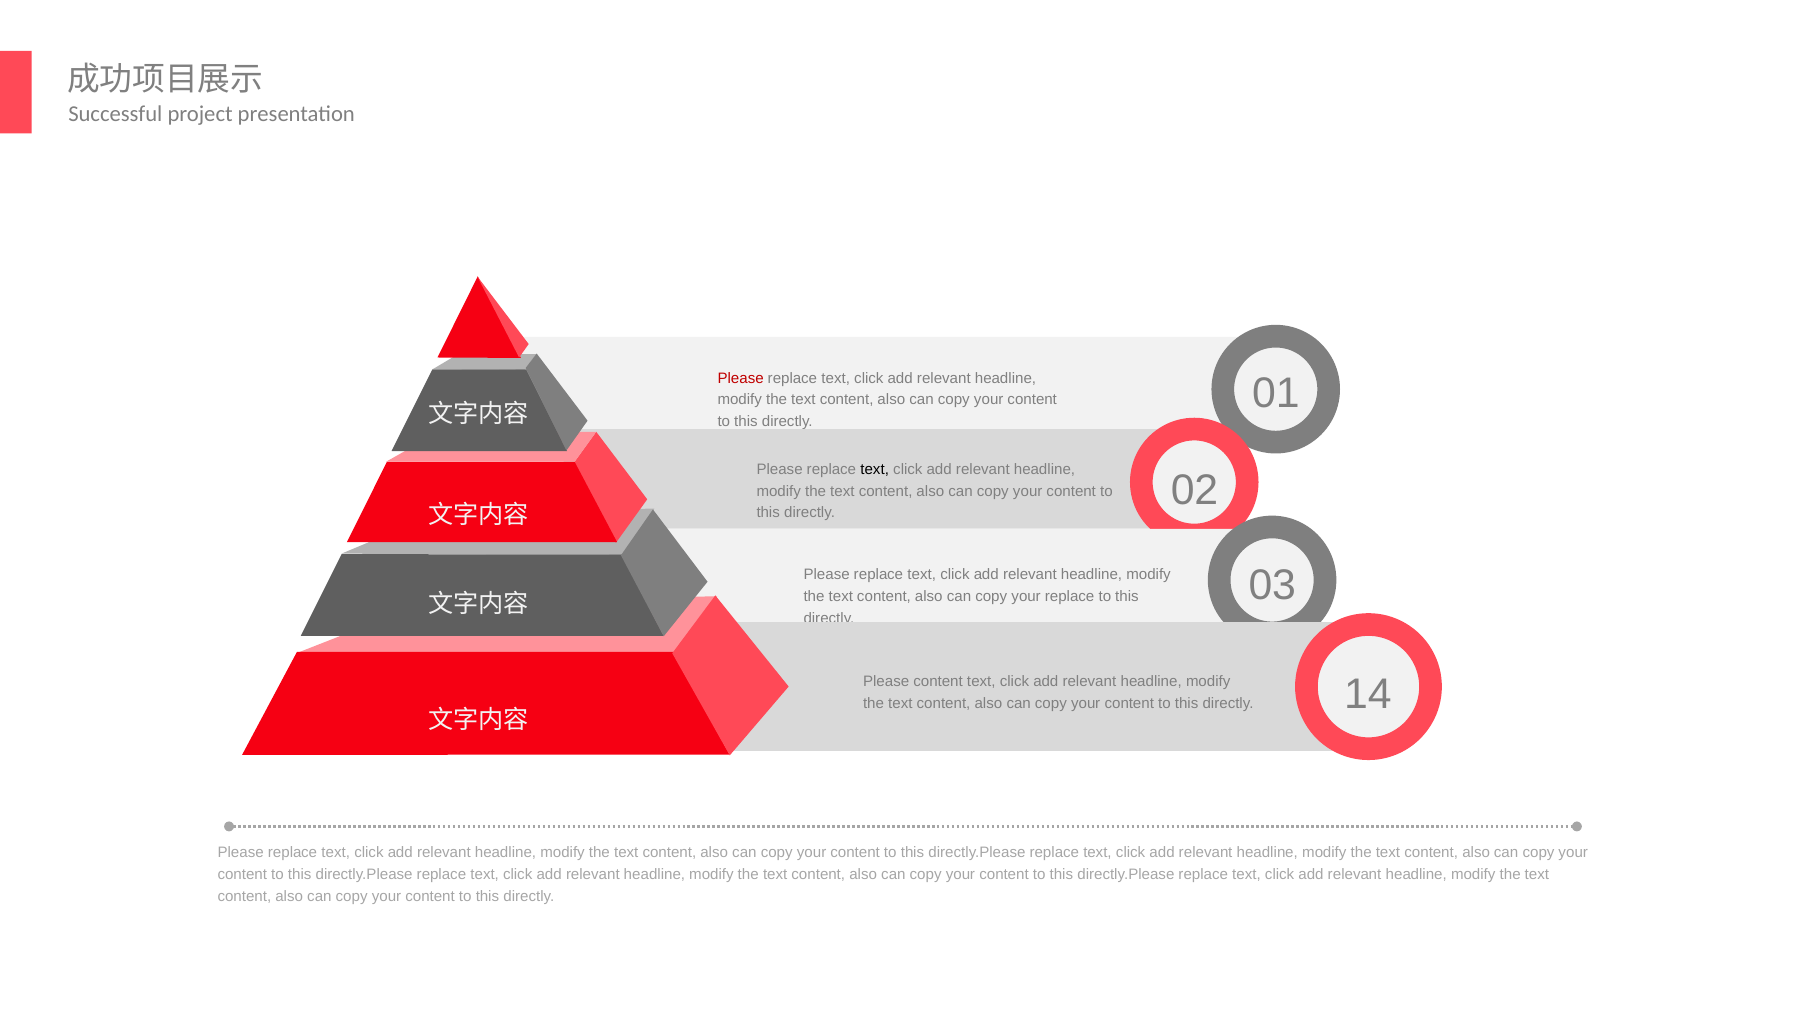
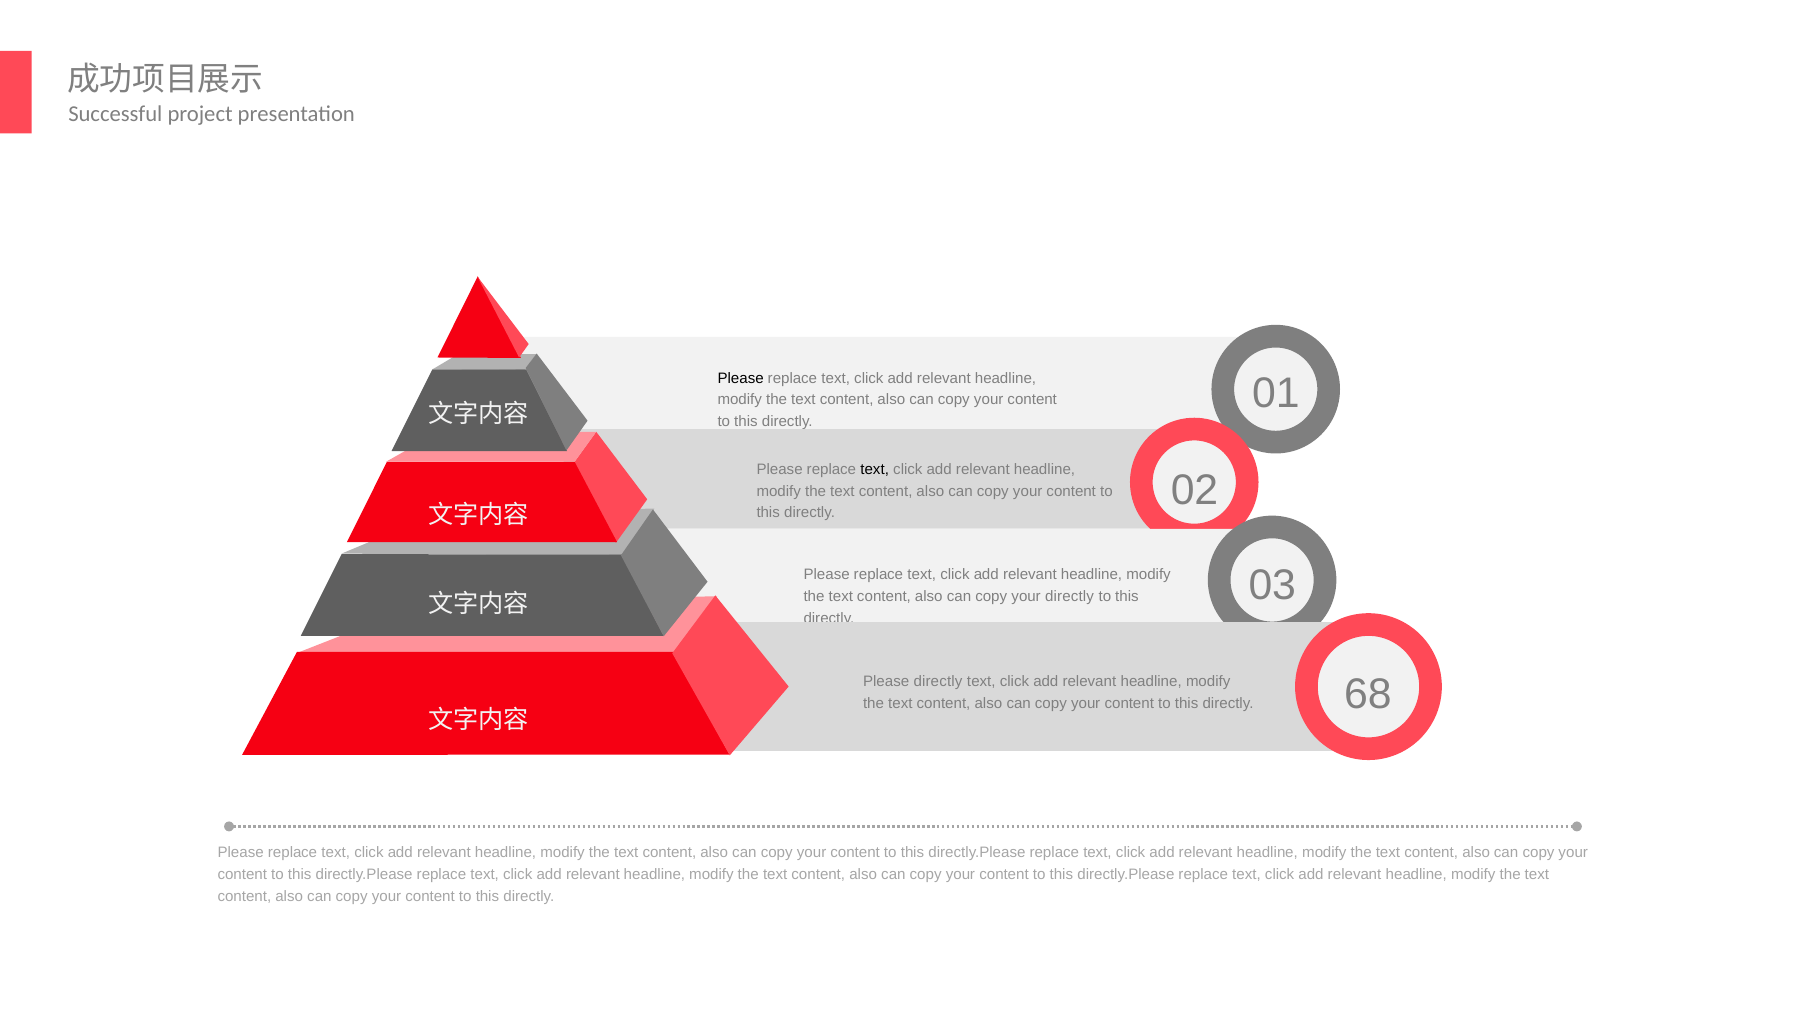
Please colour: red -> black (741, 378)
your replace: replace -> directly (1070, 597)
Please content: content -> directly (938, 682)
14: 14 -> 68 (1368, 694)
